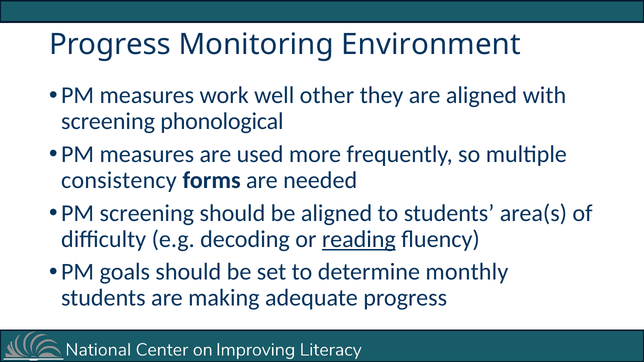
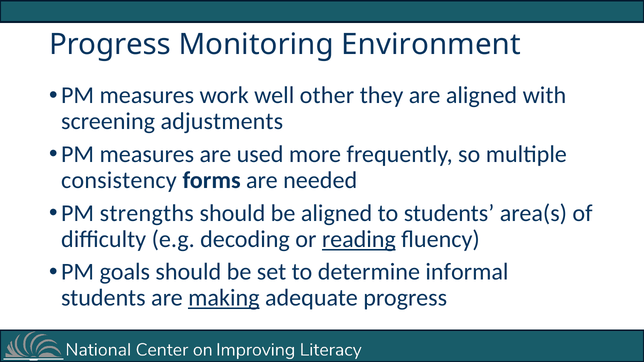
phonological: phonological -> adjustments (222, 122)
PM screening: screening -> strengths (147, 213)
monthly: monthly -> informal (467, 272)
making underline: none -> present (224, 298)
